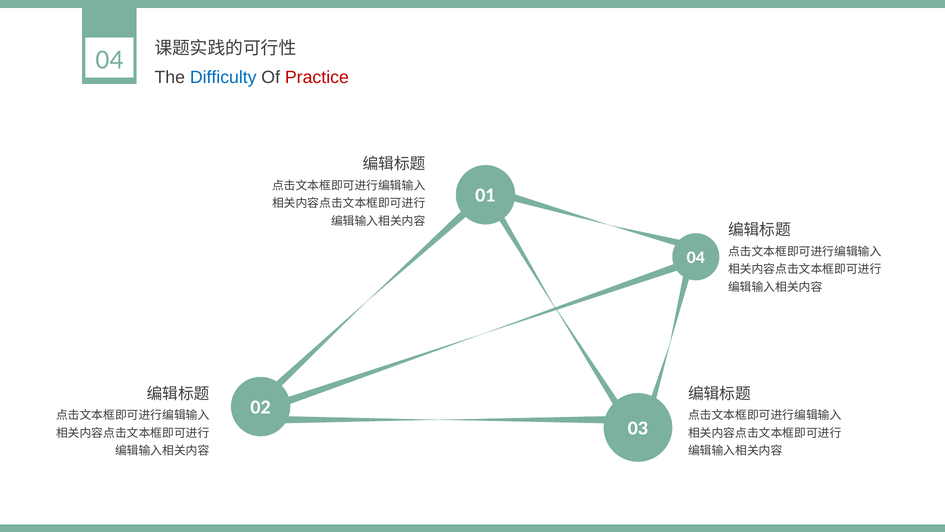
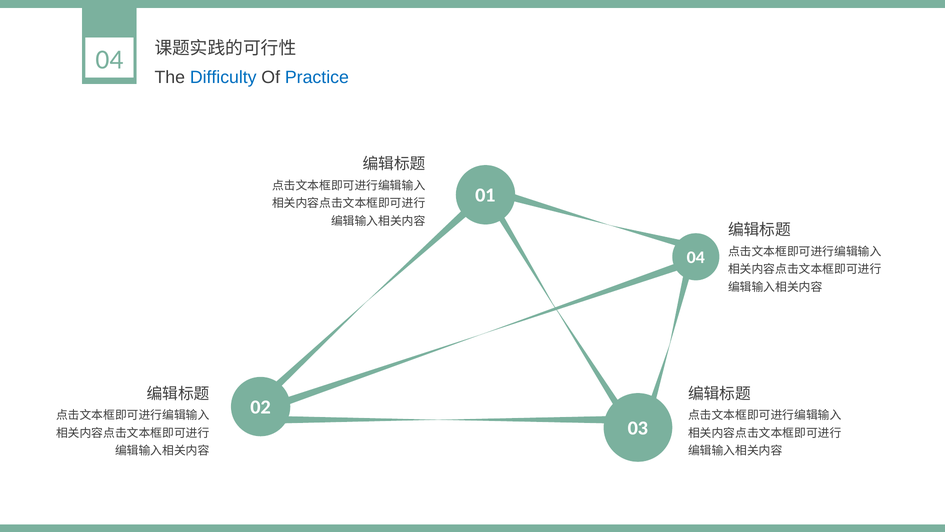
Practice colour: red -> blue (317, 77)
